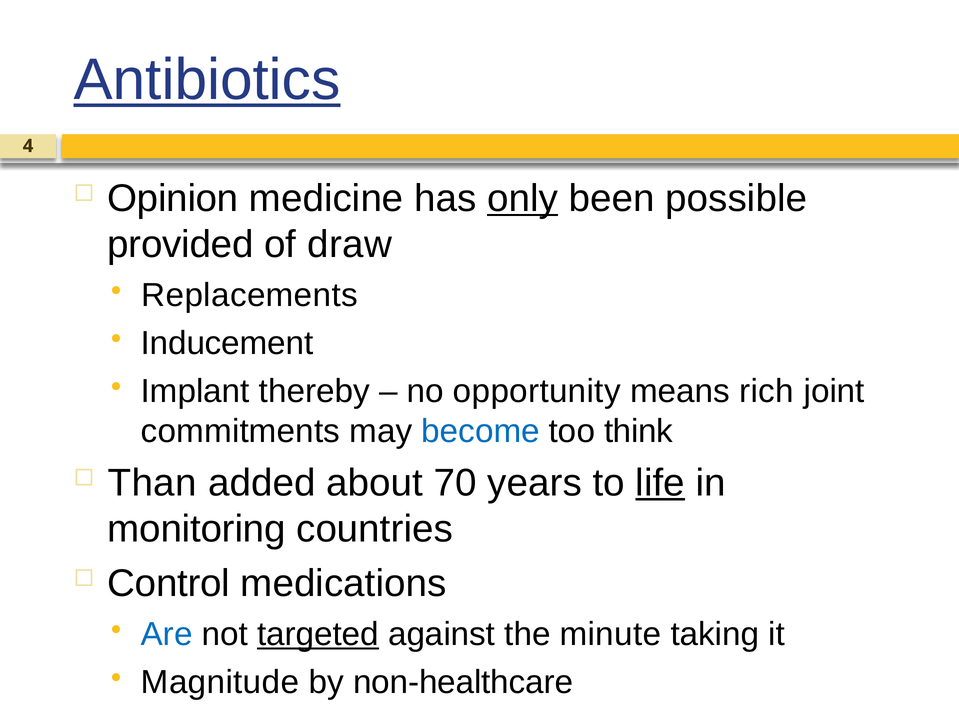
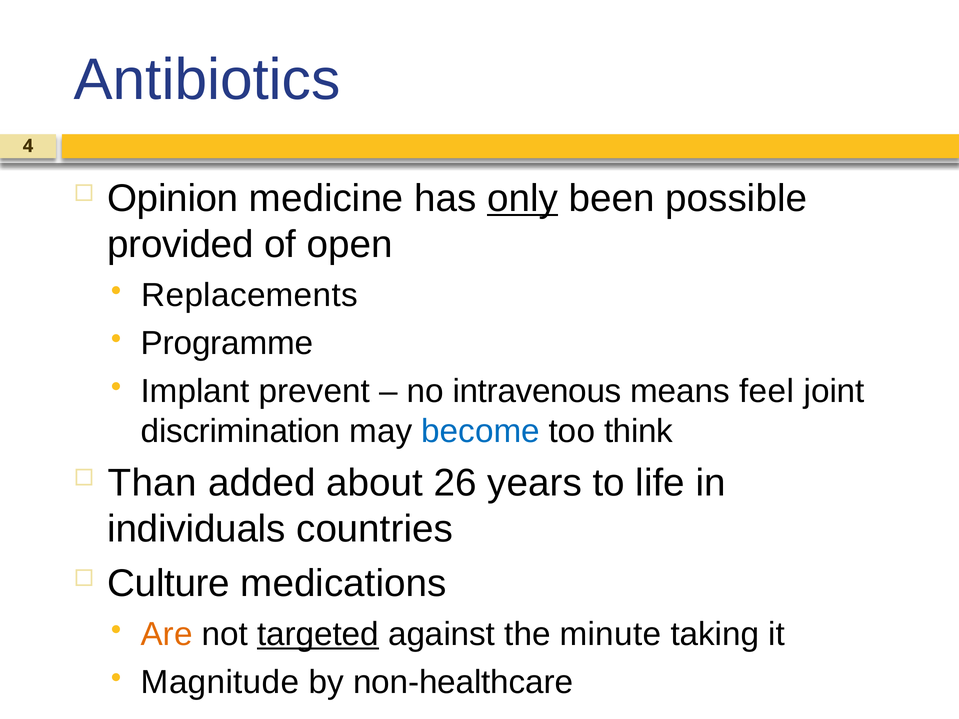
Antibiotics underline: present -> none (207, 80)
draw: draw -> open (350, 245)
Inducement: Inducement -> Programme (227, 344)
thereby: thereby -> prevent (314, 391)
opportunity: opportunity -> intravenous (537, 391)
rich: rich -> feel (767, 391)
commitments: commitments -> discrimination (241, 431)
70: 70 -> 26 (455, 483)
life underline: present -> none (660, 483)
monitoring: monitoring -> individuals (196, 529)
Control: Control -> Culture (169, 584)
Are colour: blue -> orange (167, 634)
